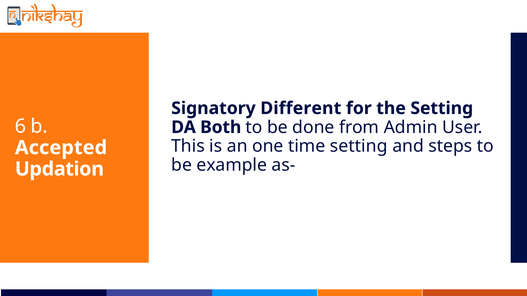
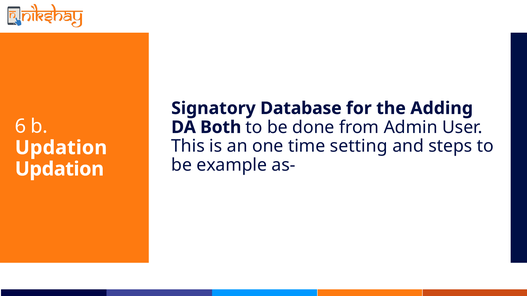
Different: Different -> Database (301, 108)
the Setting: Setting -> Adding (442, 108)
Accepted: Accepted -> Updation (61, 148)
